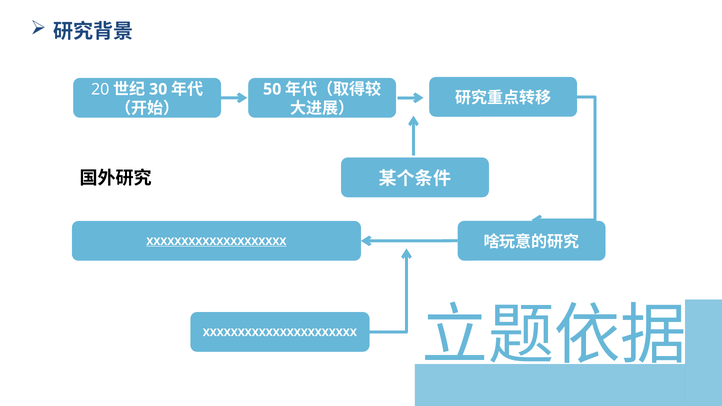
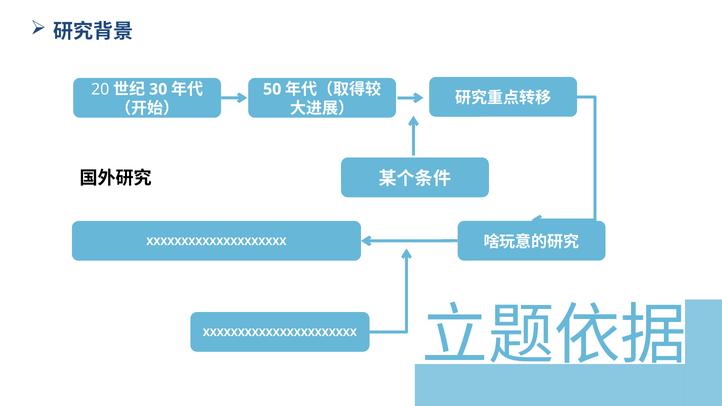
XXXXXXXXXXXXXXXXXXXX underline: present -> none (216, 242)
